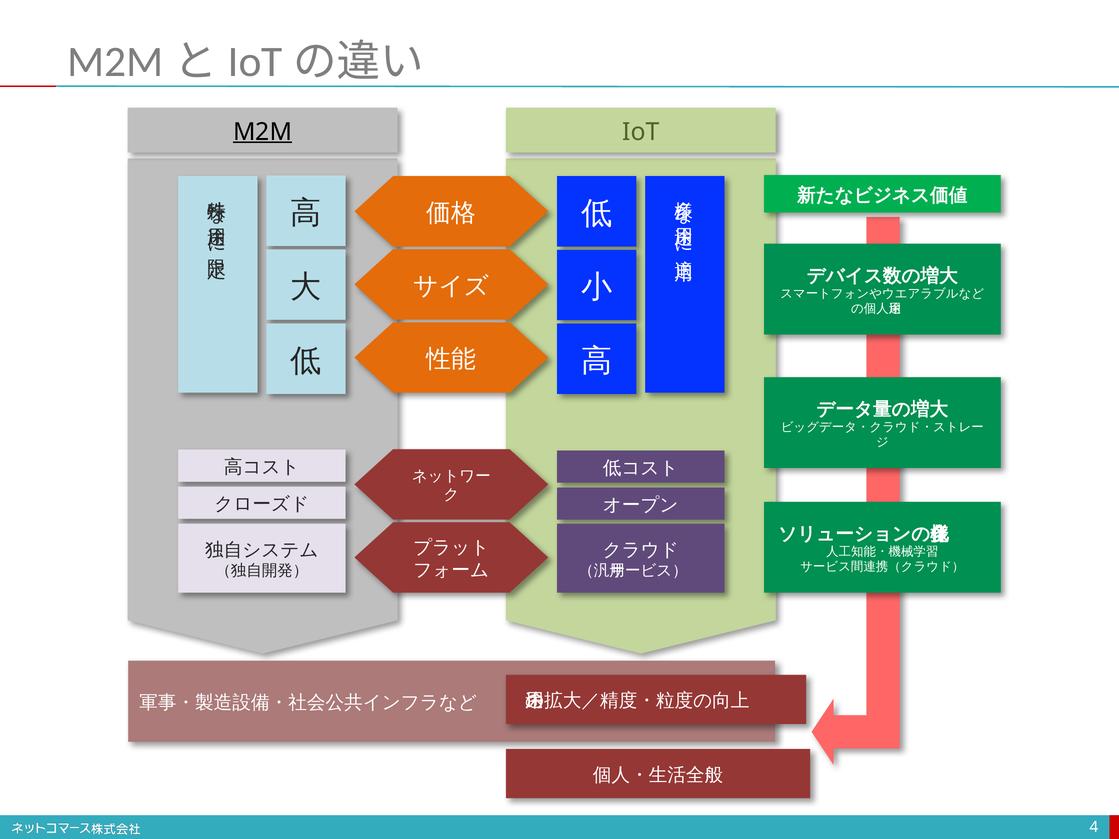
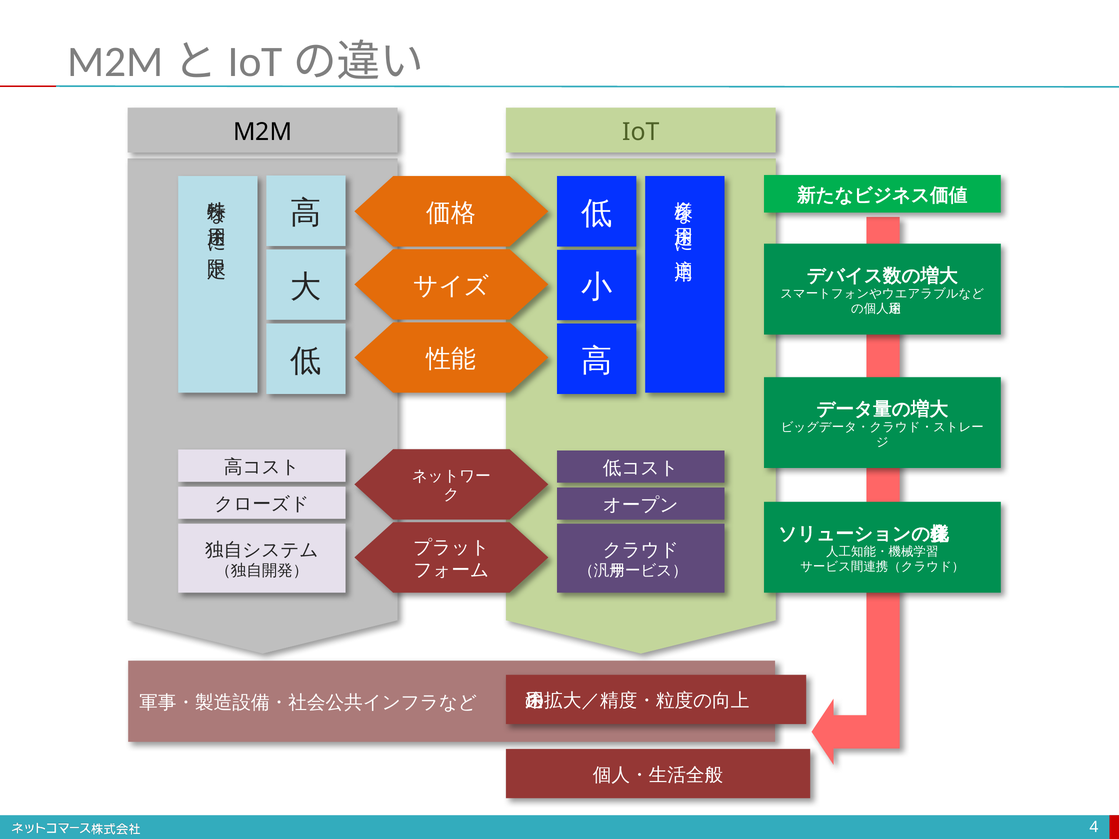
M2M underline: present -> none (263, 132)
